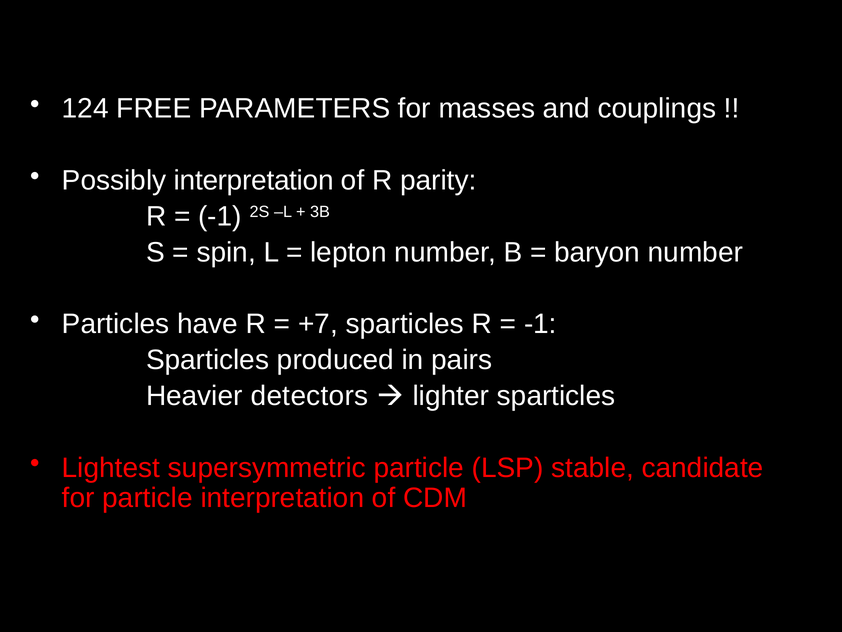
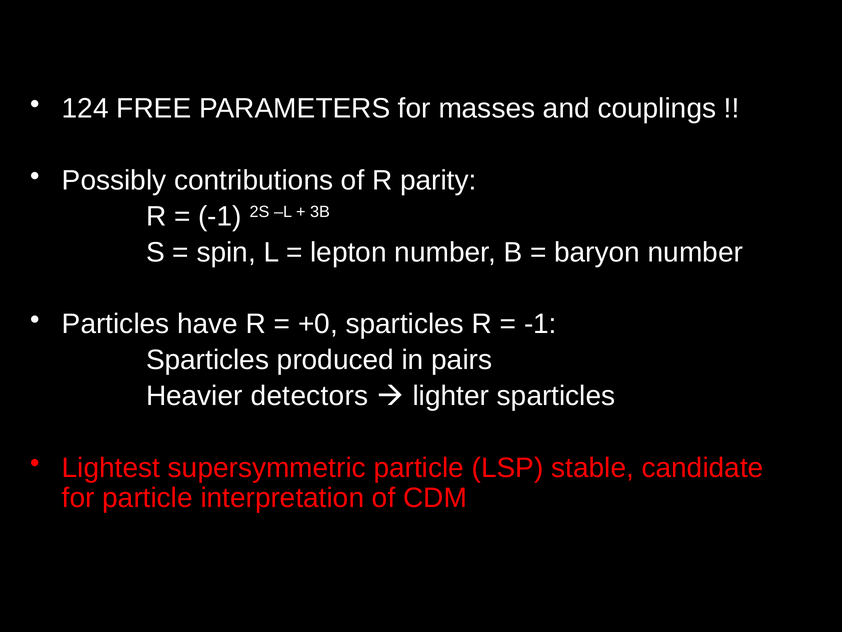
Possibly interpretation: interpretation -> contributions (254, 180)
+7: +7 -> +0 (318, 324)
